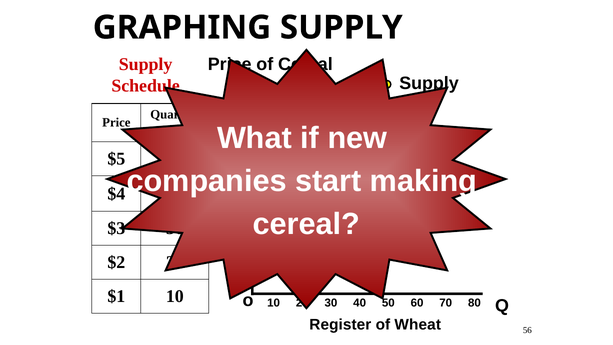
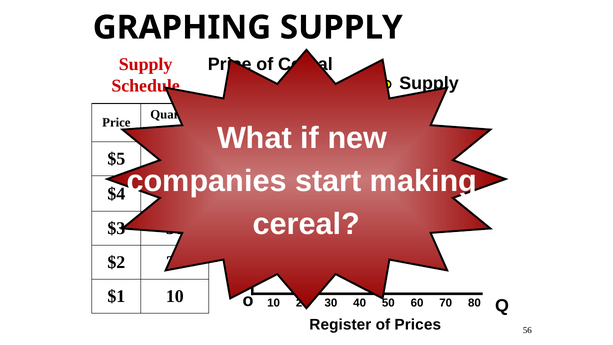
Wheat: Wheat -> Prices (418, 325)
